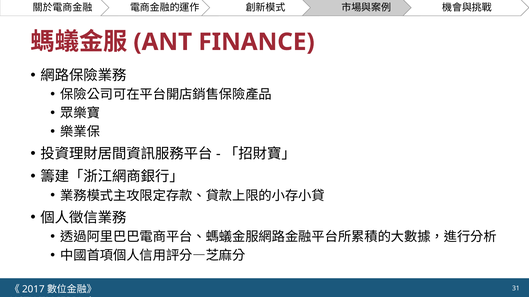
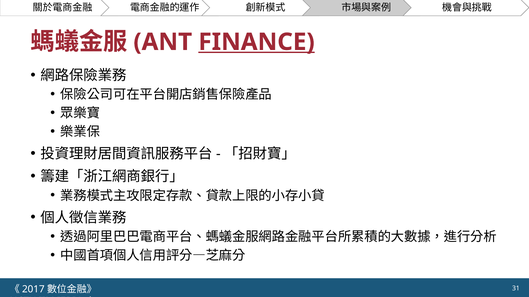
FINANCE underline: none -> present (257, 42)
